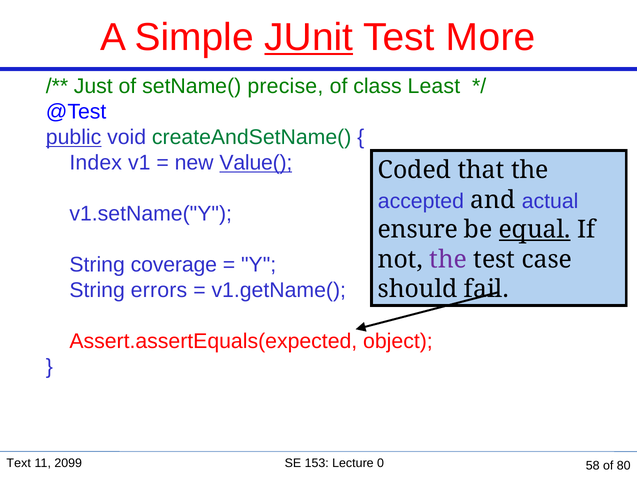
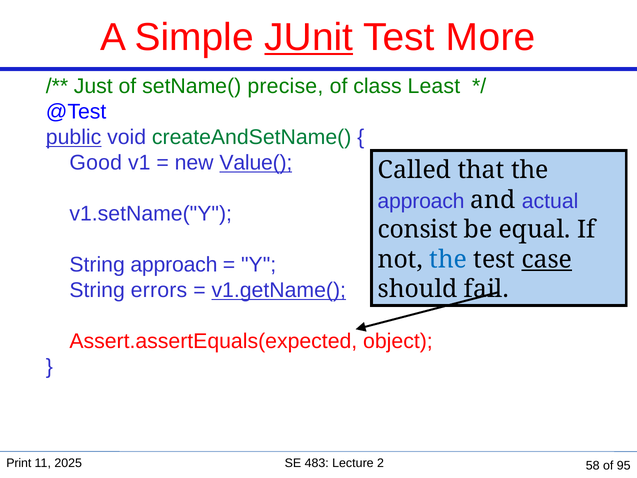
Index: Index -> Good (96, 163)
Coded: Coded -> Called (414, 170)
accepted: accepted -> approach (421, 201)
ensure: ensure -> consist (418, 230)
equal underline: present -> none (535, 230)
the colour: purple -> blue (448, 259)
case underline: none -> present (547, 259)
String coverage: coverage -> approach (174, 265)
v1.getName( underline: none -> present (279, 290)
Text: Text -> Print (19, 463)
2099: 2099 -> 2025 (68, 463)
153: 153 -> 483 (317, 463)
0: 0 -> 2 (380, 463)
80: 80 -> 95 (624, 465)
